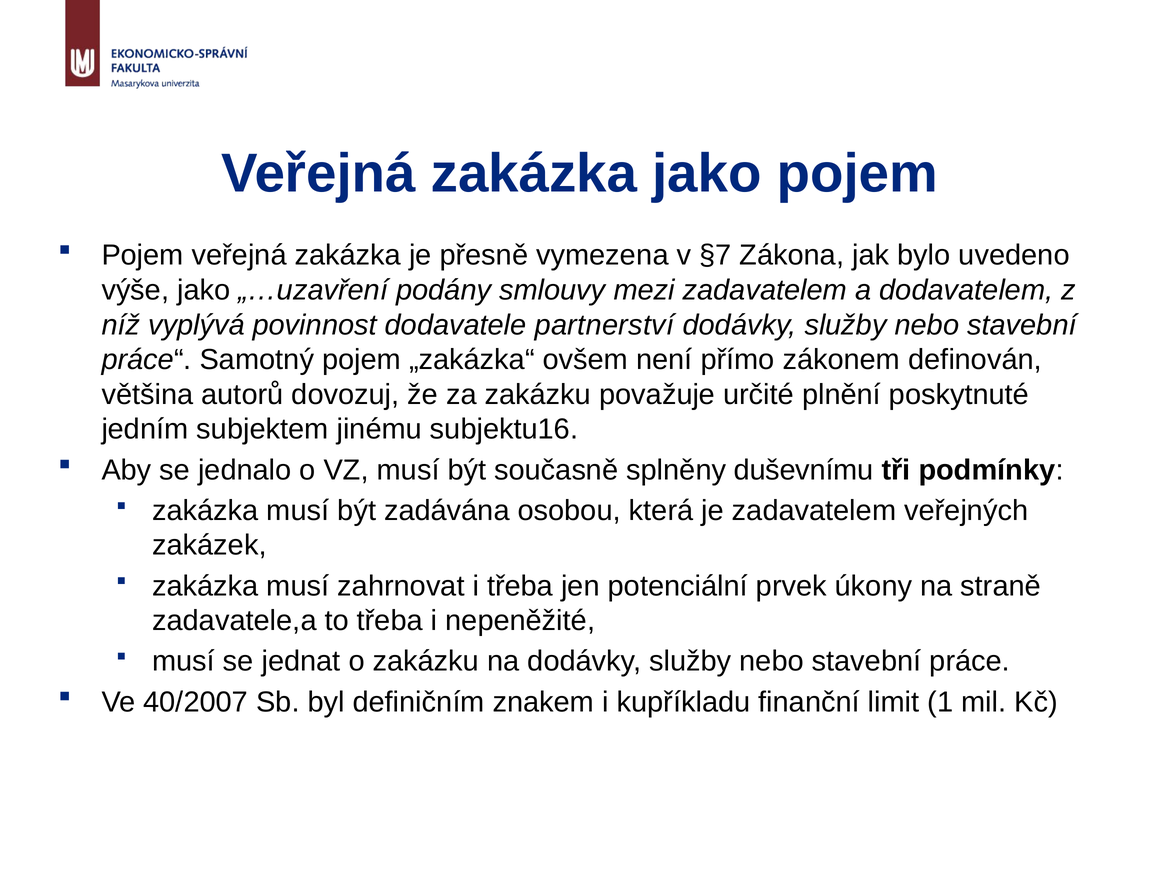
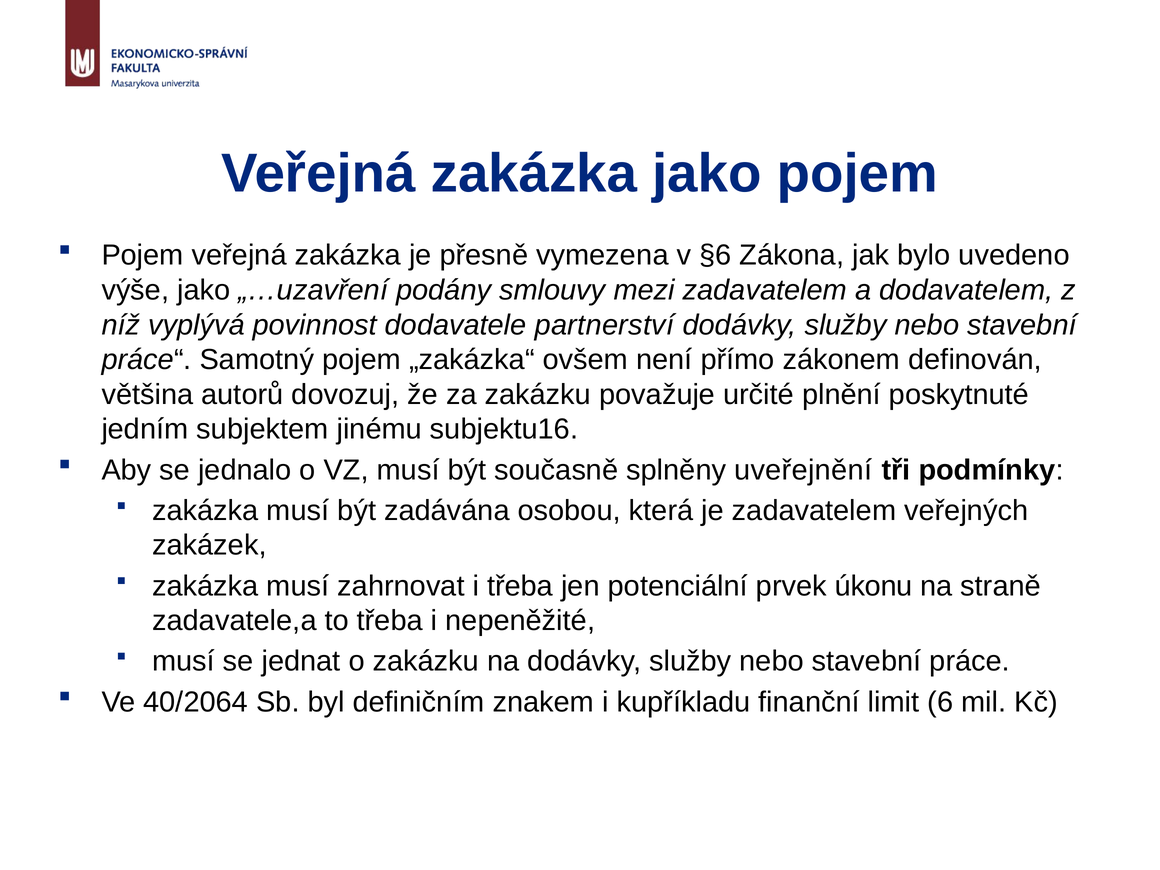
§7: §7 -> §6 (715, 255)
duševnímu: duševnímu -> uveřejnění (803, 470)
úkony: úkony -> úkonu (874, 586)
40/2007: 40/2007 -> 40/2064 (196, 702)
1: 1 -> 6 (940, 702)
